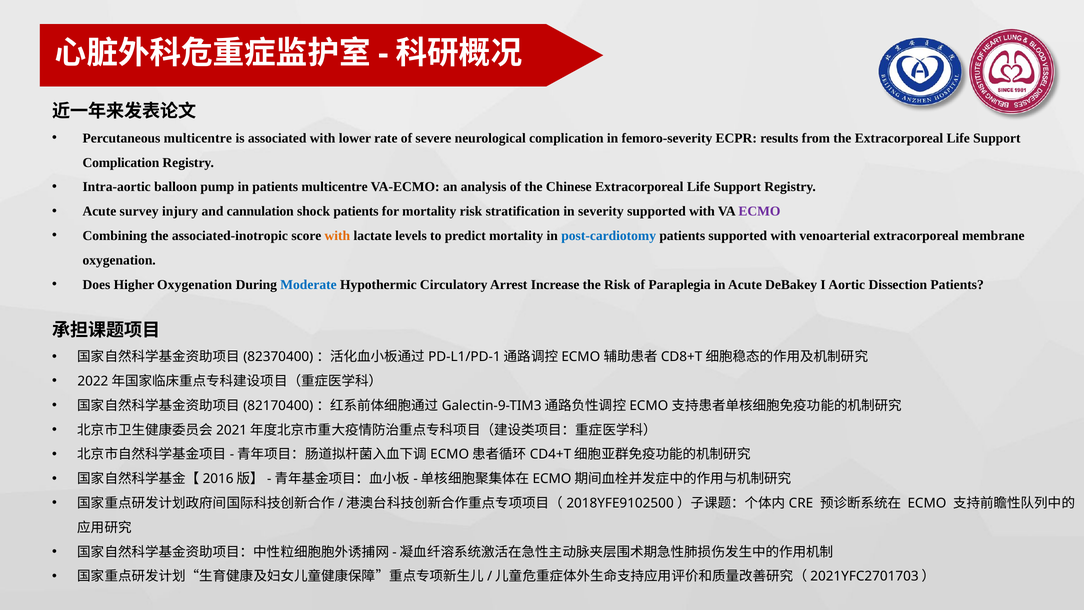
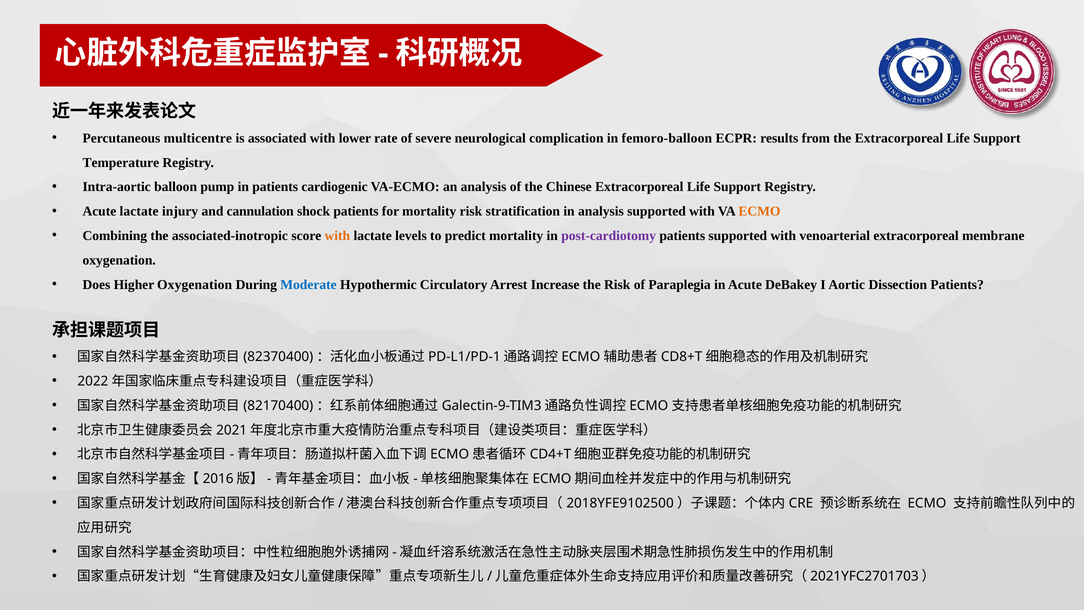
femoro-severity: femoro-severity -> femoro-balloon (667, 138)
Complication: Complication -> Temperature (121, 162)
patients multicentre: multicentre -> cardiogenic (335, 187)
Acute survey: survey -> lactate (139, 211)
in severity: severity -> analysis (601, 211)
ECMO colour: purple -> orange (759, 211)
post-cardiotomy colour: blue -> purple (609, 236)
